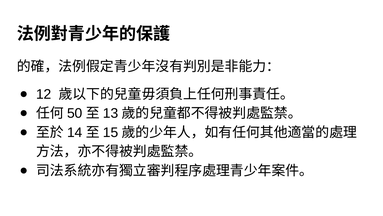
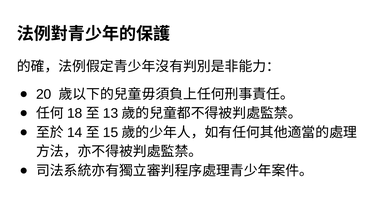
12: 12 -> 20 (44, 94)
50: 50 -> 18 (75, 113)
